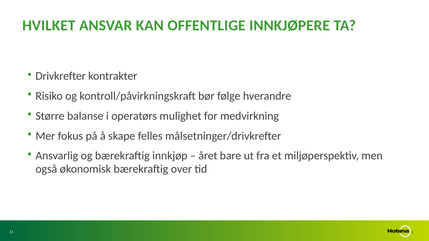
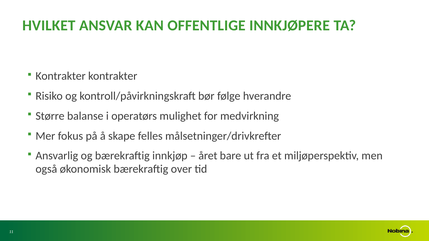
Drivkrefter: Drivkrefter -> Kontrakter (61, 76)
